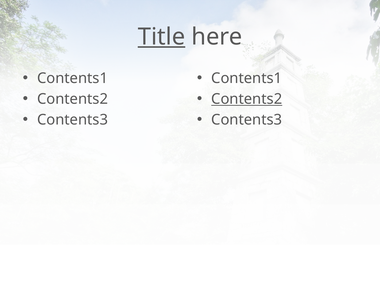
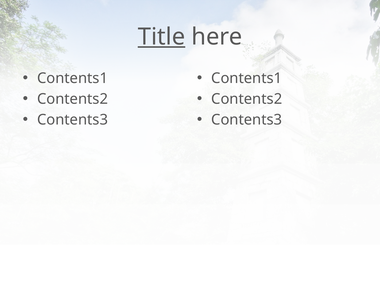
Contents2 underline: present -> none (247, 99)
